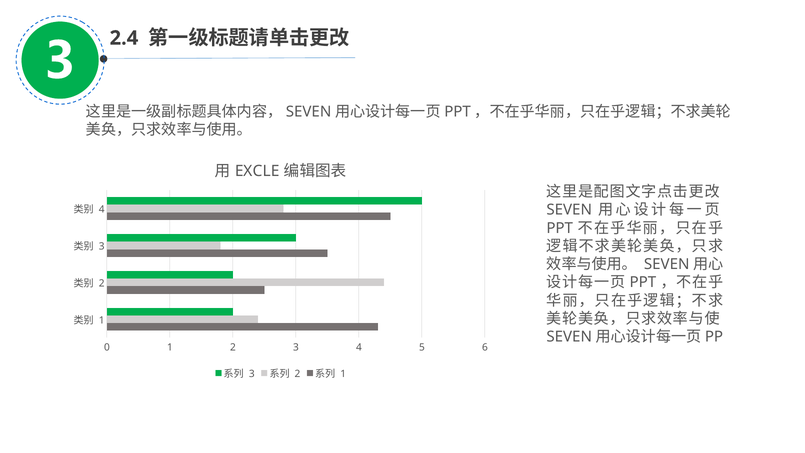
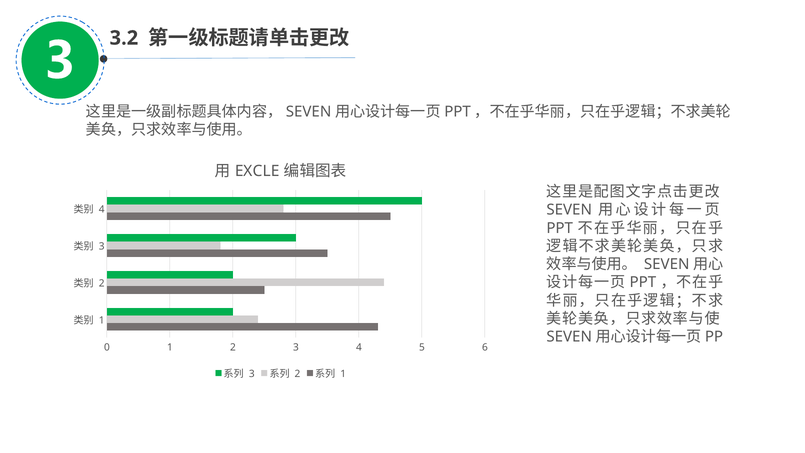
2.4: 2.4 -> 3.2 (124, 38)
